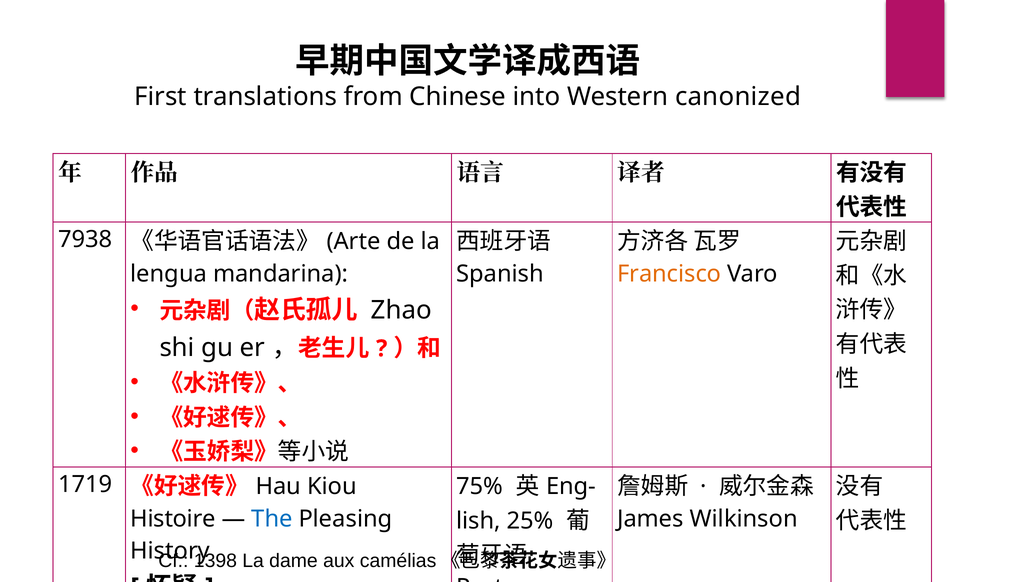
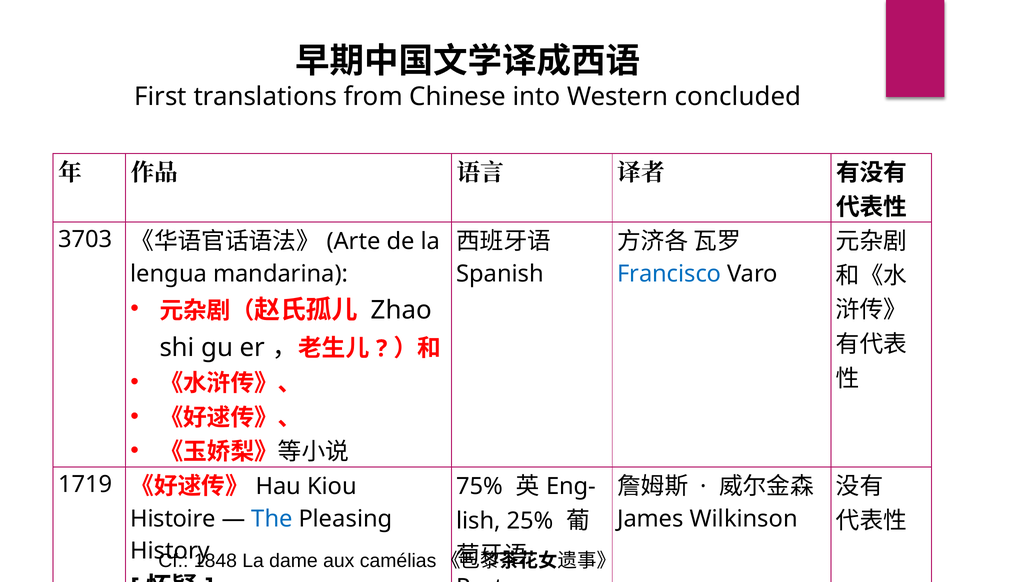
canonized: canonized -> concluded (738, 97)
7938: 7938 -> 3703 (85, 240)
Francisco colour: orange -> blue (669, 274)
1398: 1398 -> 1848 (215, 561)
